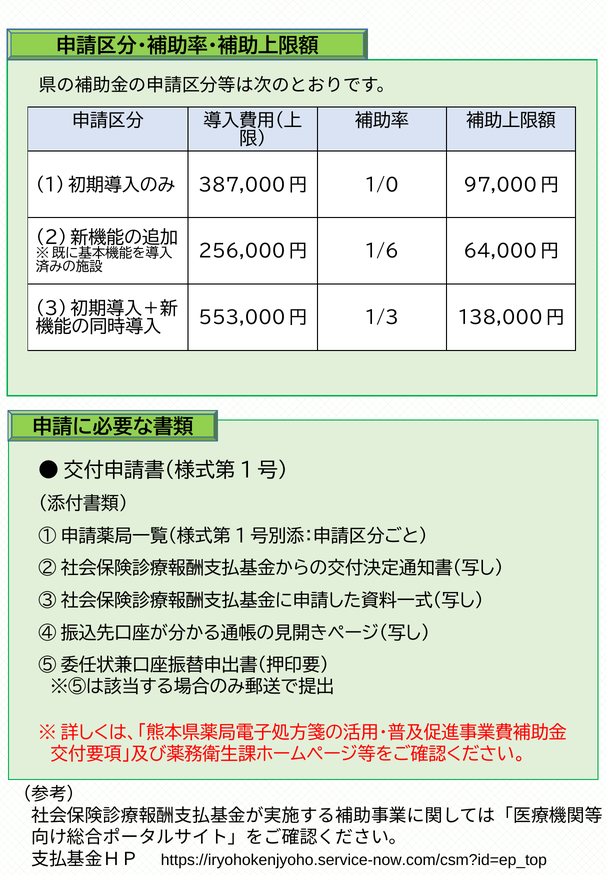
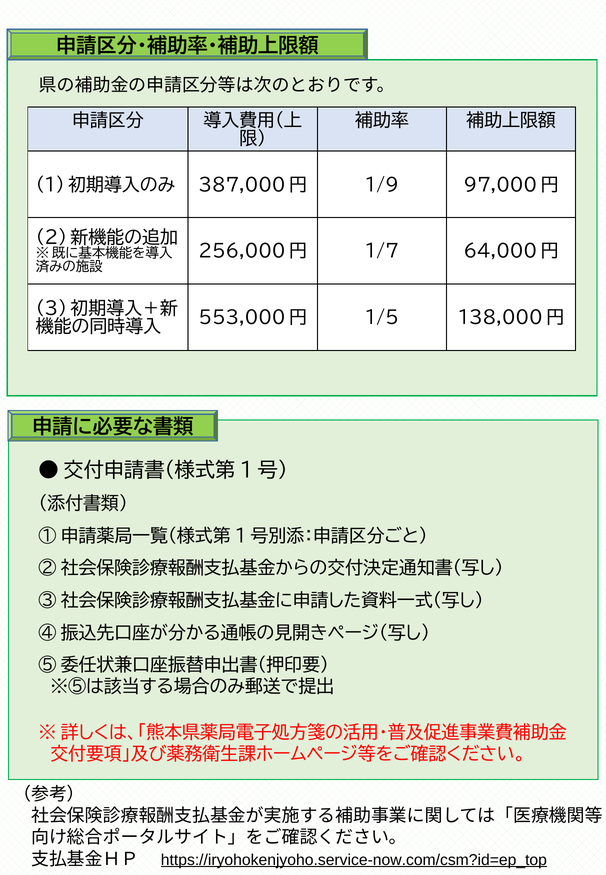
1/0: 1/0 -> 1/9 (382, 185)
1/6: 1/6 -> 1/7 (382, 252)
1/3: 1/3 -> 1/5 (382, 318)
https://iryohokenjyoho.service-now.com/csm?id=ep_top underline: none -> present (354, 860)
